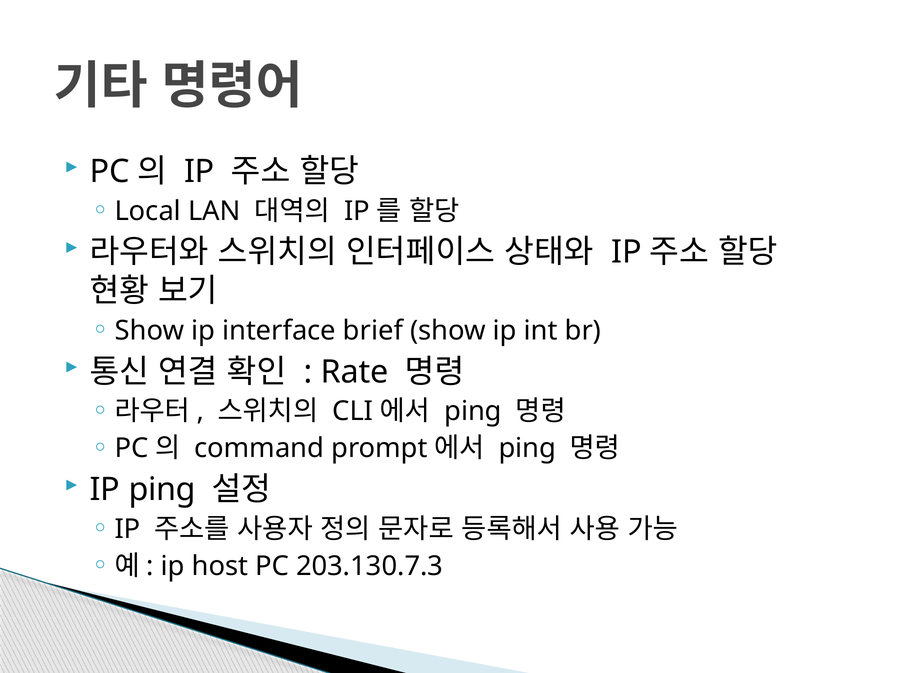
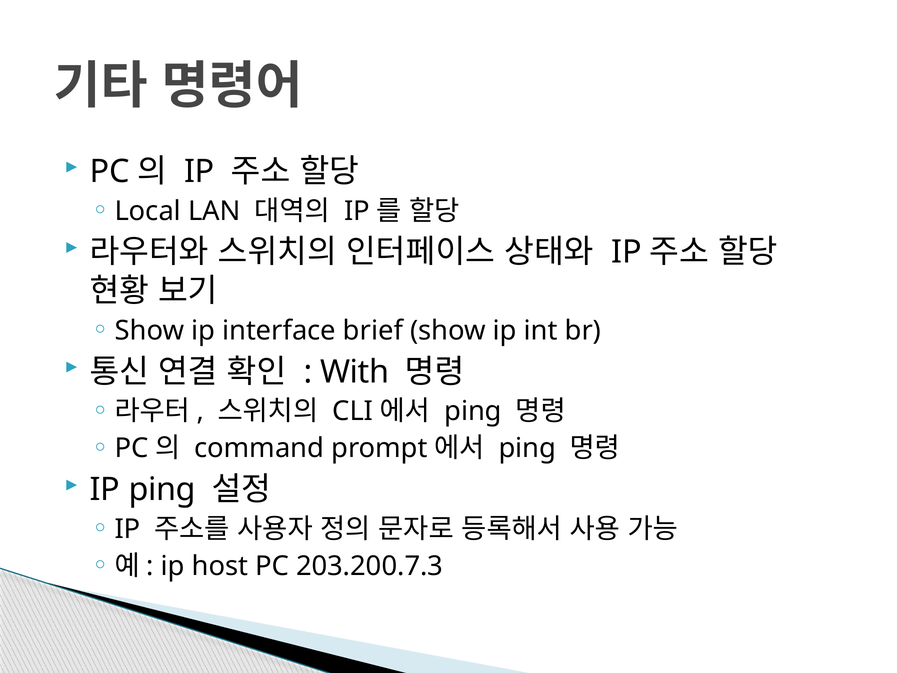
Rate: Rate -> With (355, 372)
203.130.7.3: 203.130.7.3 -> 203.200.7.3 (370, 566)
